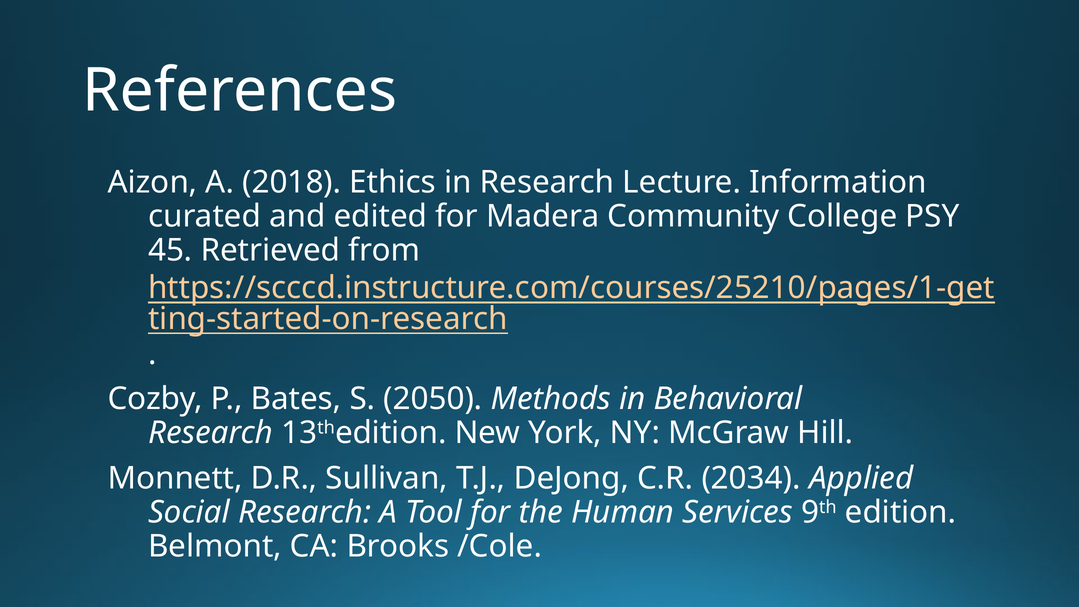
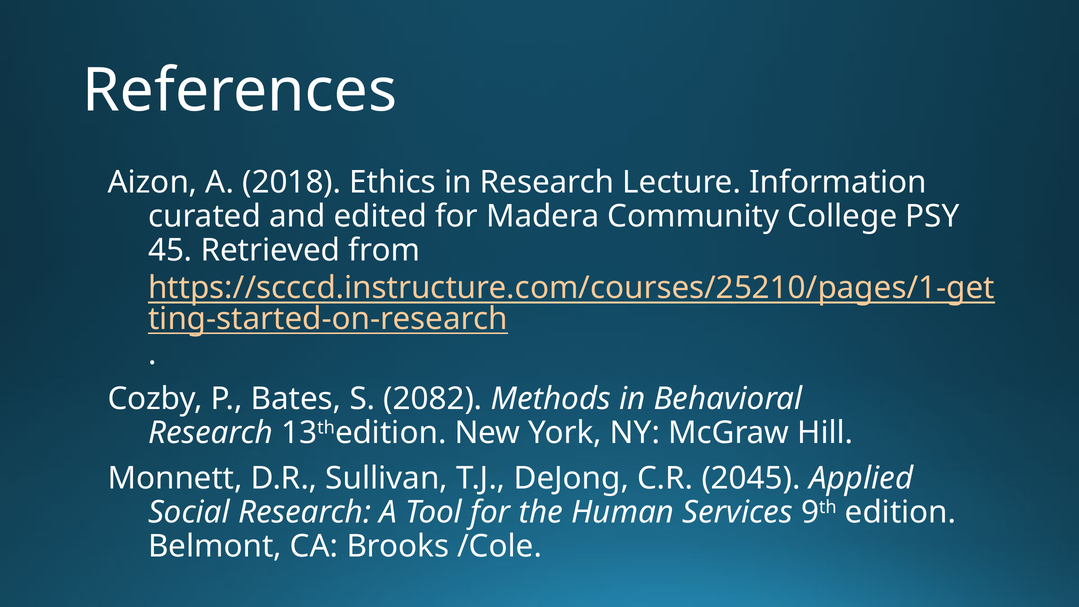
2050: 2050 -> 2082 (433, 399)
2034: 2034 -> 2045 (751, 478)
